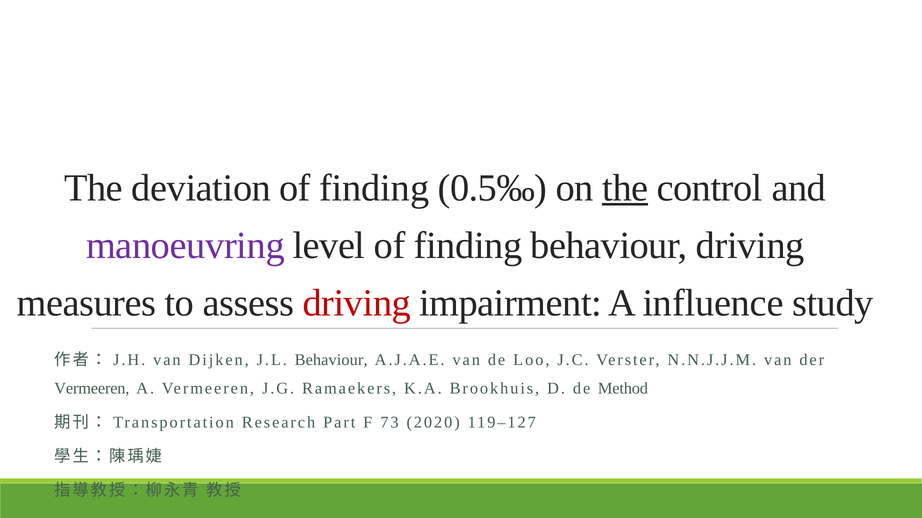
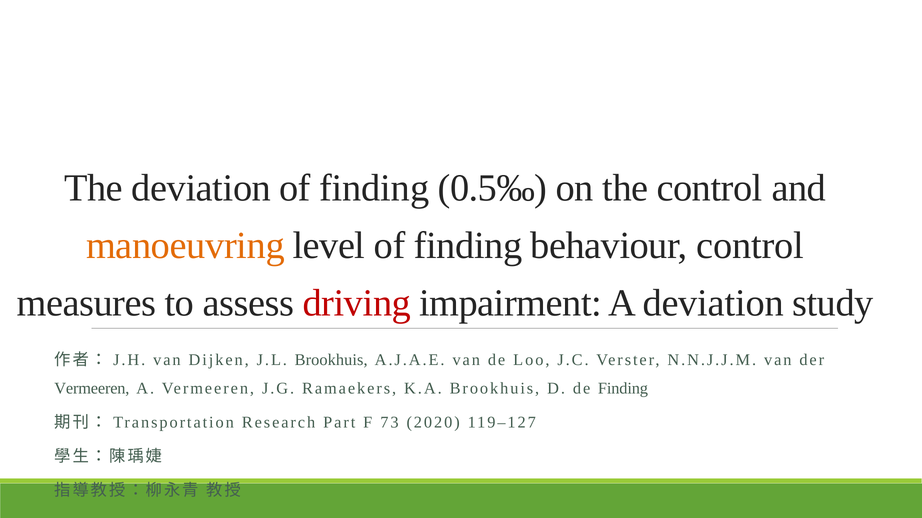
the underline: present -> none (625, 188)
manoeuvring colour: purple -> orange (185, 246)
behaviour driving: driving -> control (750, 246)
A influence: influence -> deviation (713, 303)
J.L Behaviour: Behaviour -> Brookhuis (331, 360)
de Method: Method -> Finding (623, 389)
